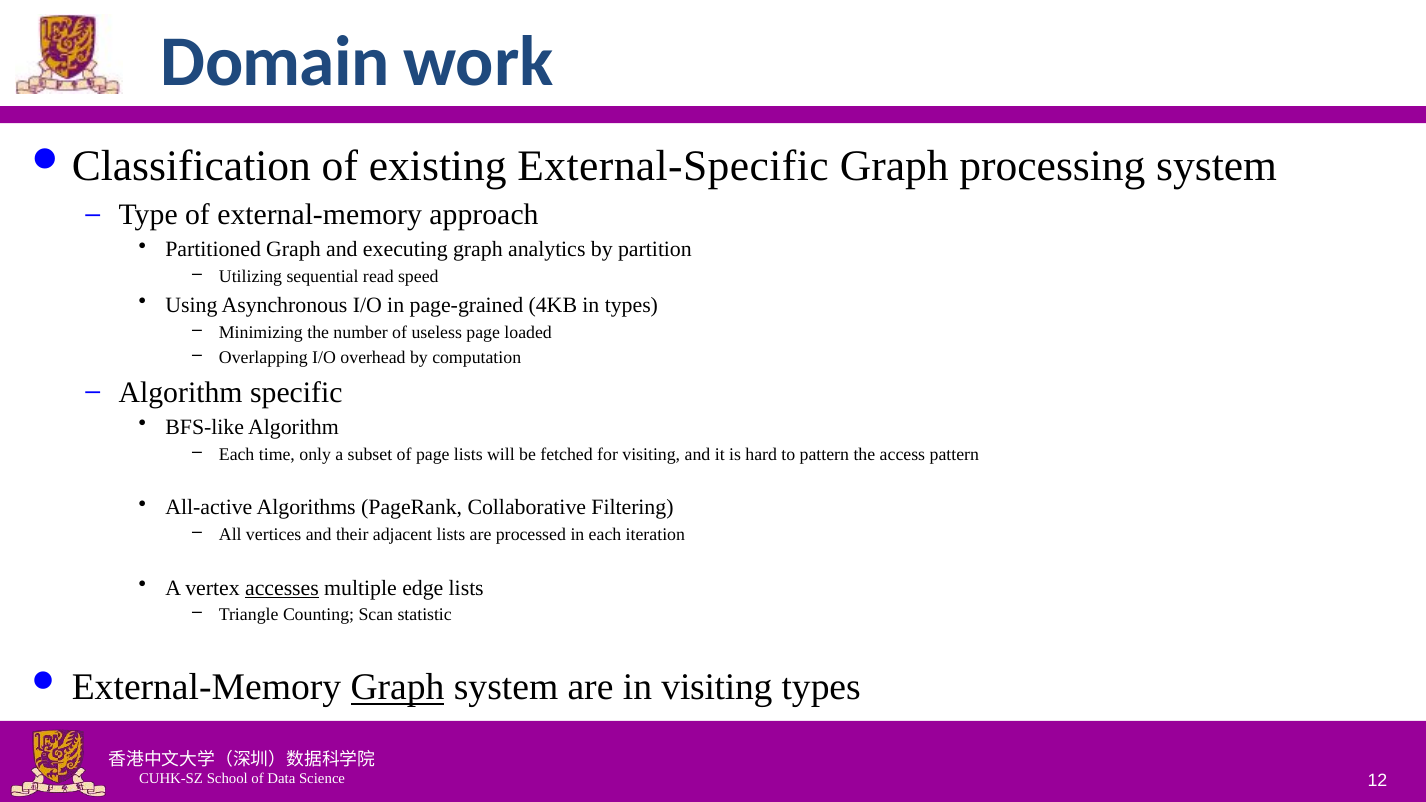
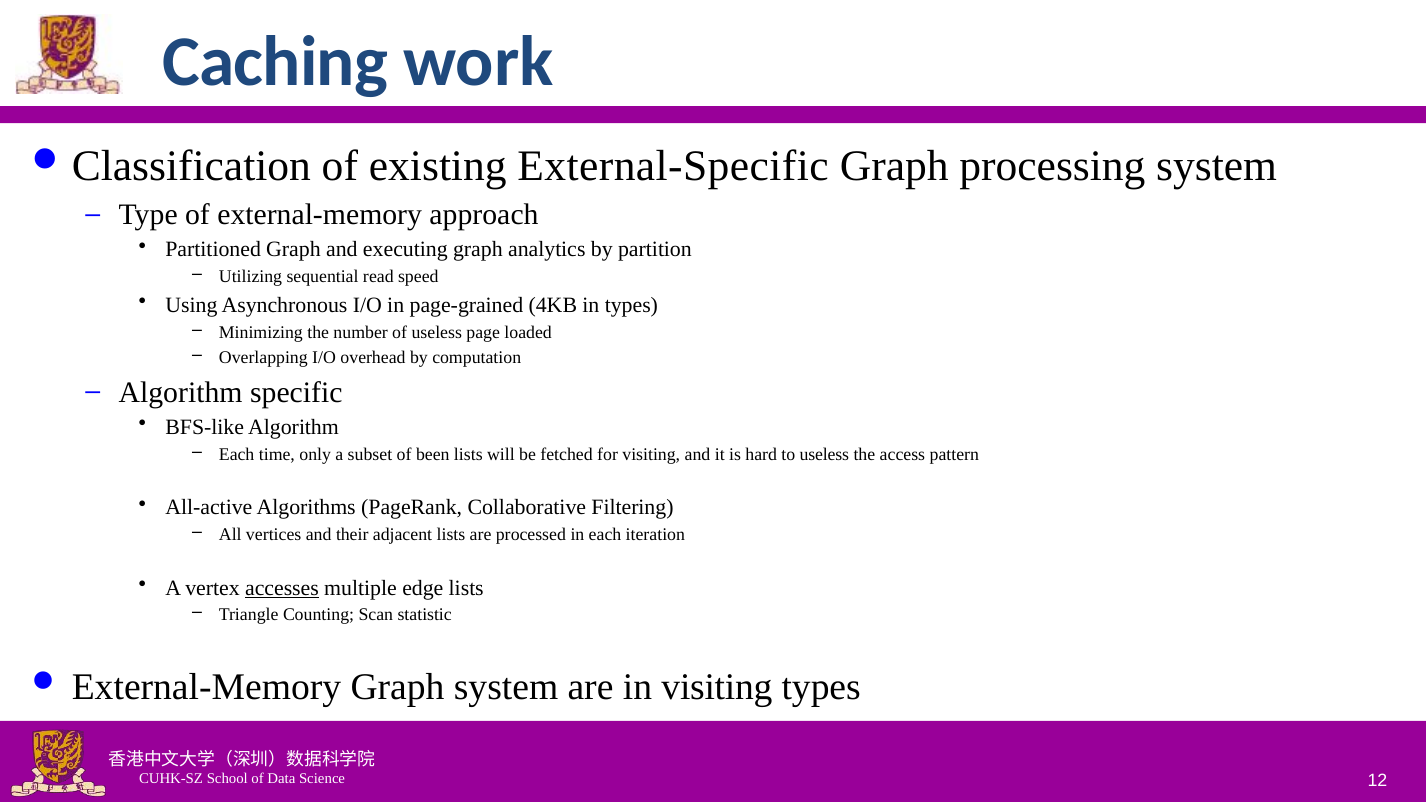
Domain: Domain -> Caching (275, 62)
of page: page -> been (433, 454)
to pattern: pattern -> useless (824, 454)
Graph underline: present -> none (397, 688)
